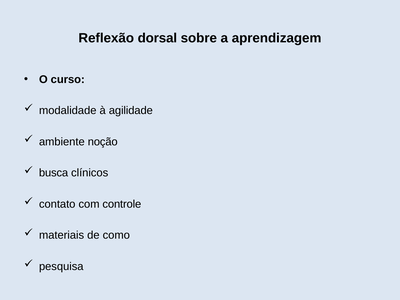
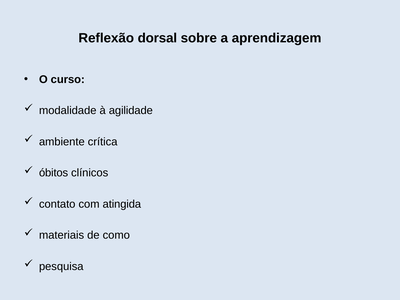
noção: noção -> crítica (103, 142)
busca: busca -> óbitos (54, 173)
controle: controle -> atingida (122, 204)
